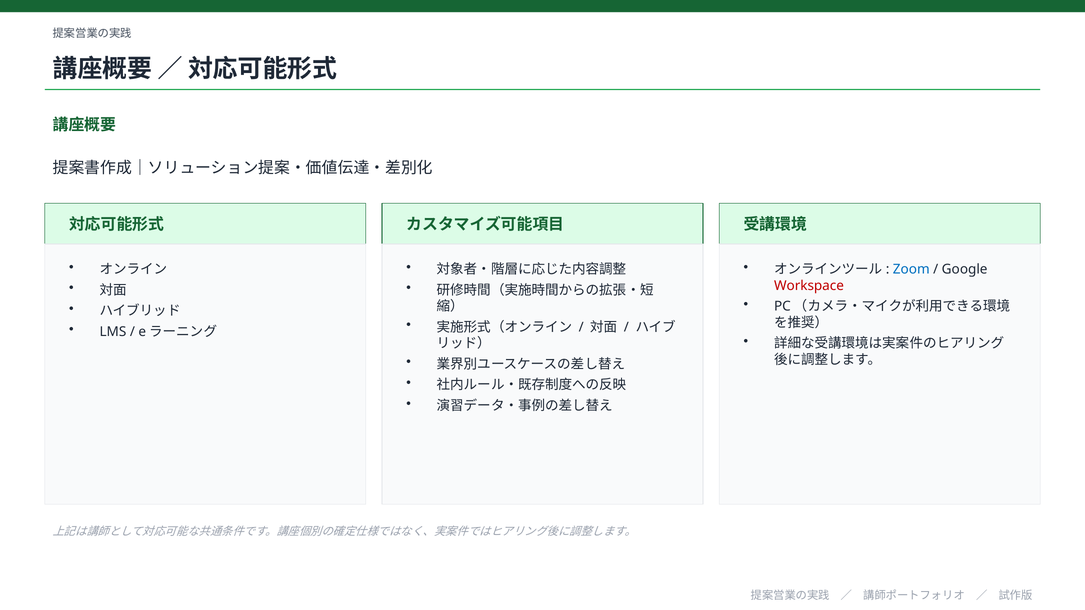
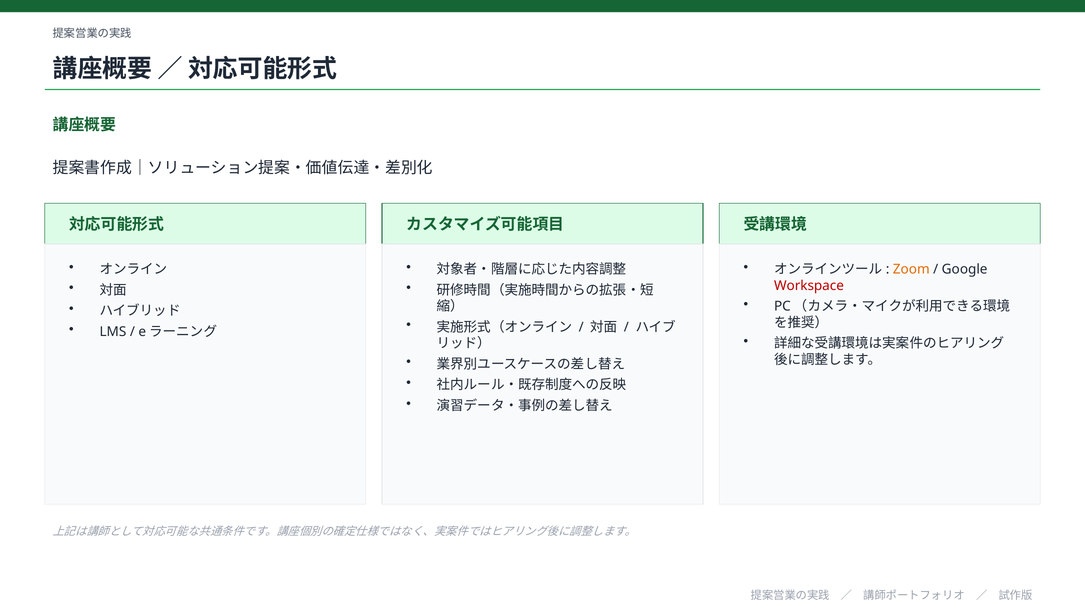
Zoom colour: blue -> orange (911, 269)
